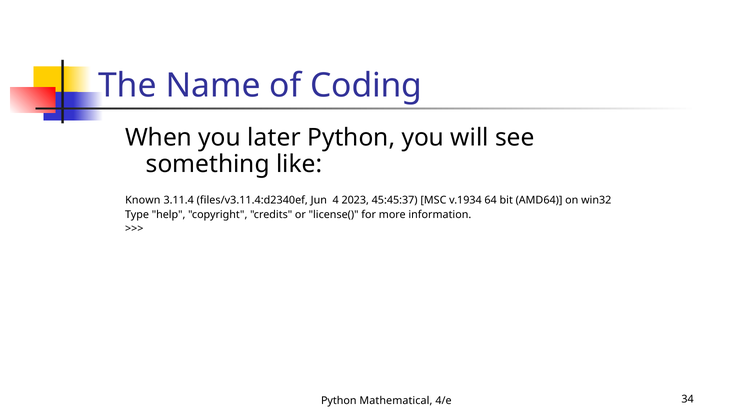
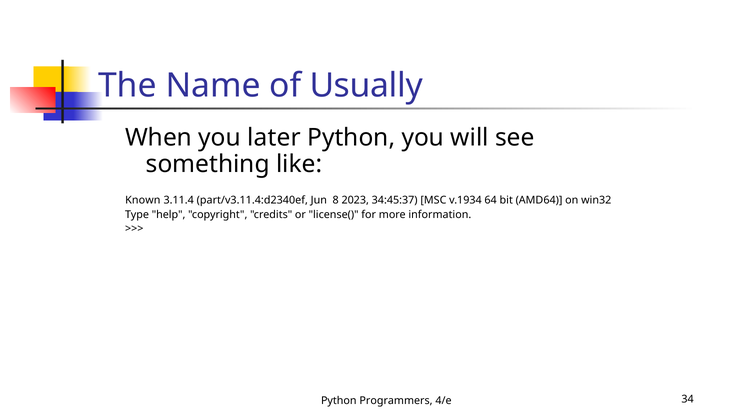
Coding: Coding -> Usually (366, 86)
files/v3.11.4:d2340ef: files/v3.11.4:d2340ef -> part/v3.11.4:d2340ef (252, 200)
4: 4 -> 8 (336, 200)
45:45:37: 45:45:37 -> 34:45:37 (395, 200)
Mathematical: Mathematical -> Programmers (396, 401)
